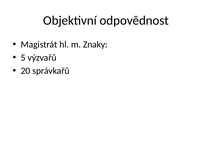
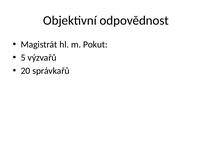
Znaky: Znaky -> Pokut (95, 44)
